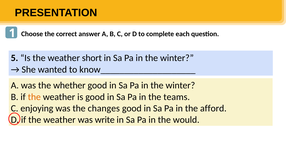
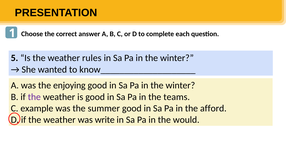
short: short -> rules (92, 58)
whether: whether -> enjoying (69, 85)
the colour: orange -> purple (34, 97)
enjoying: enjoying -> example (37, 108)
changes: changes -> summer (104, 108)
